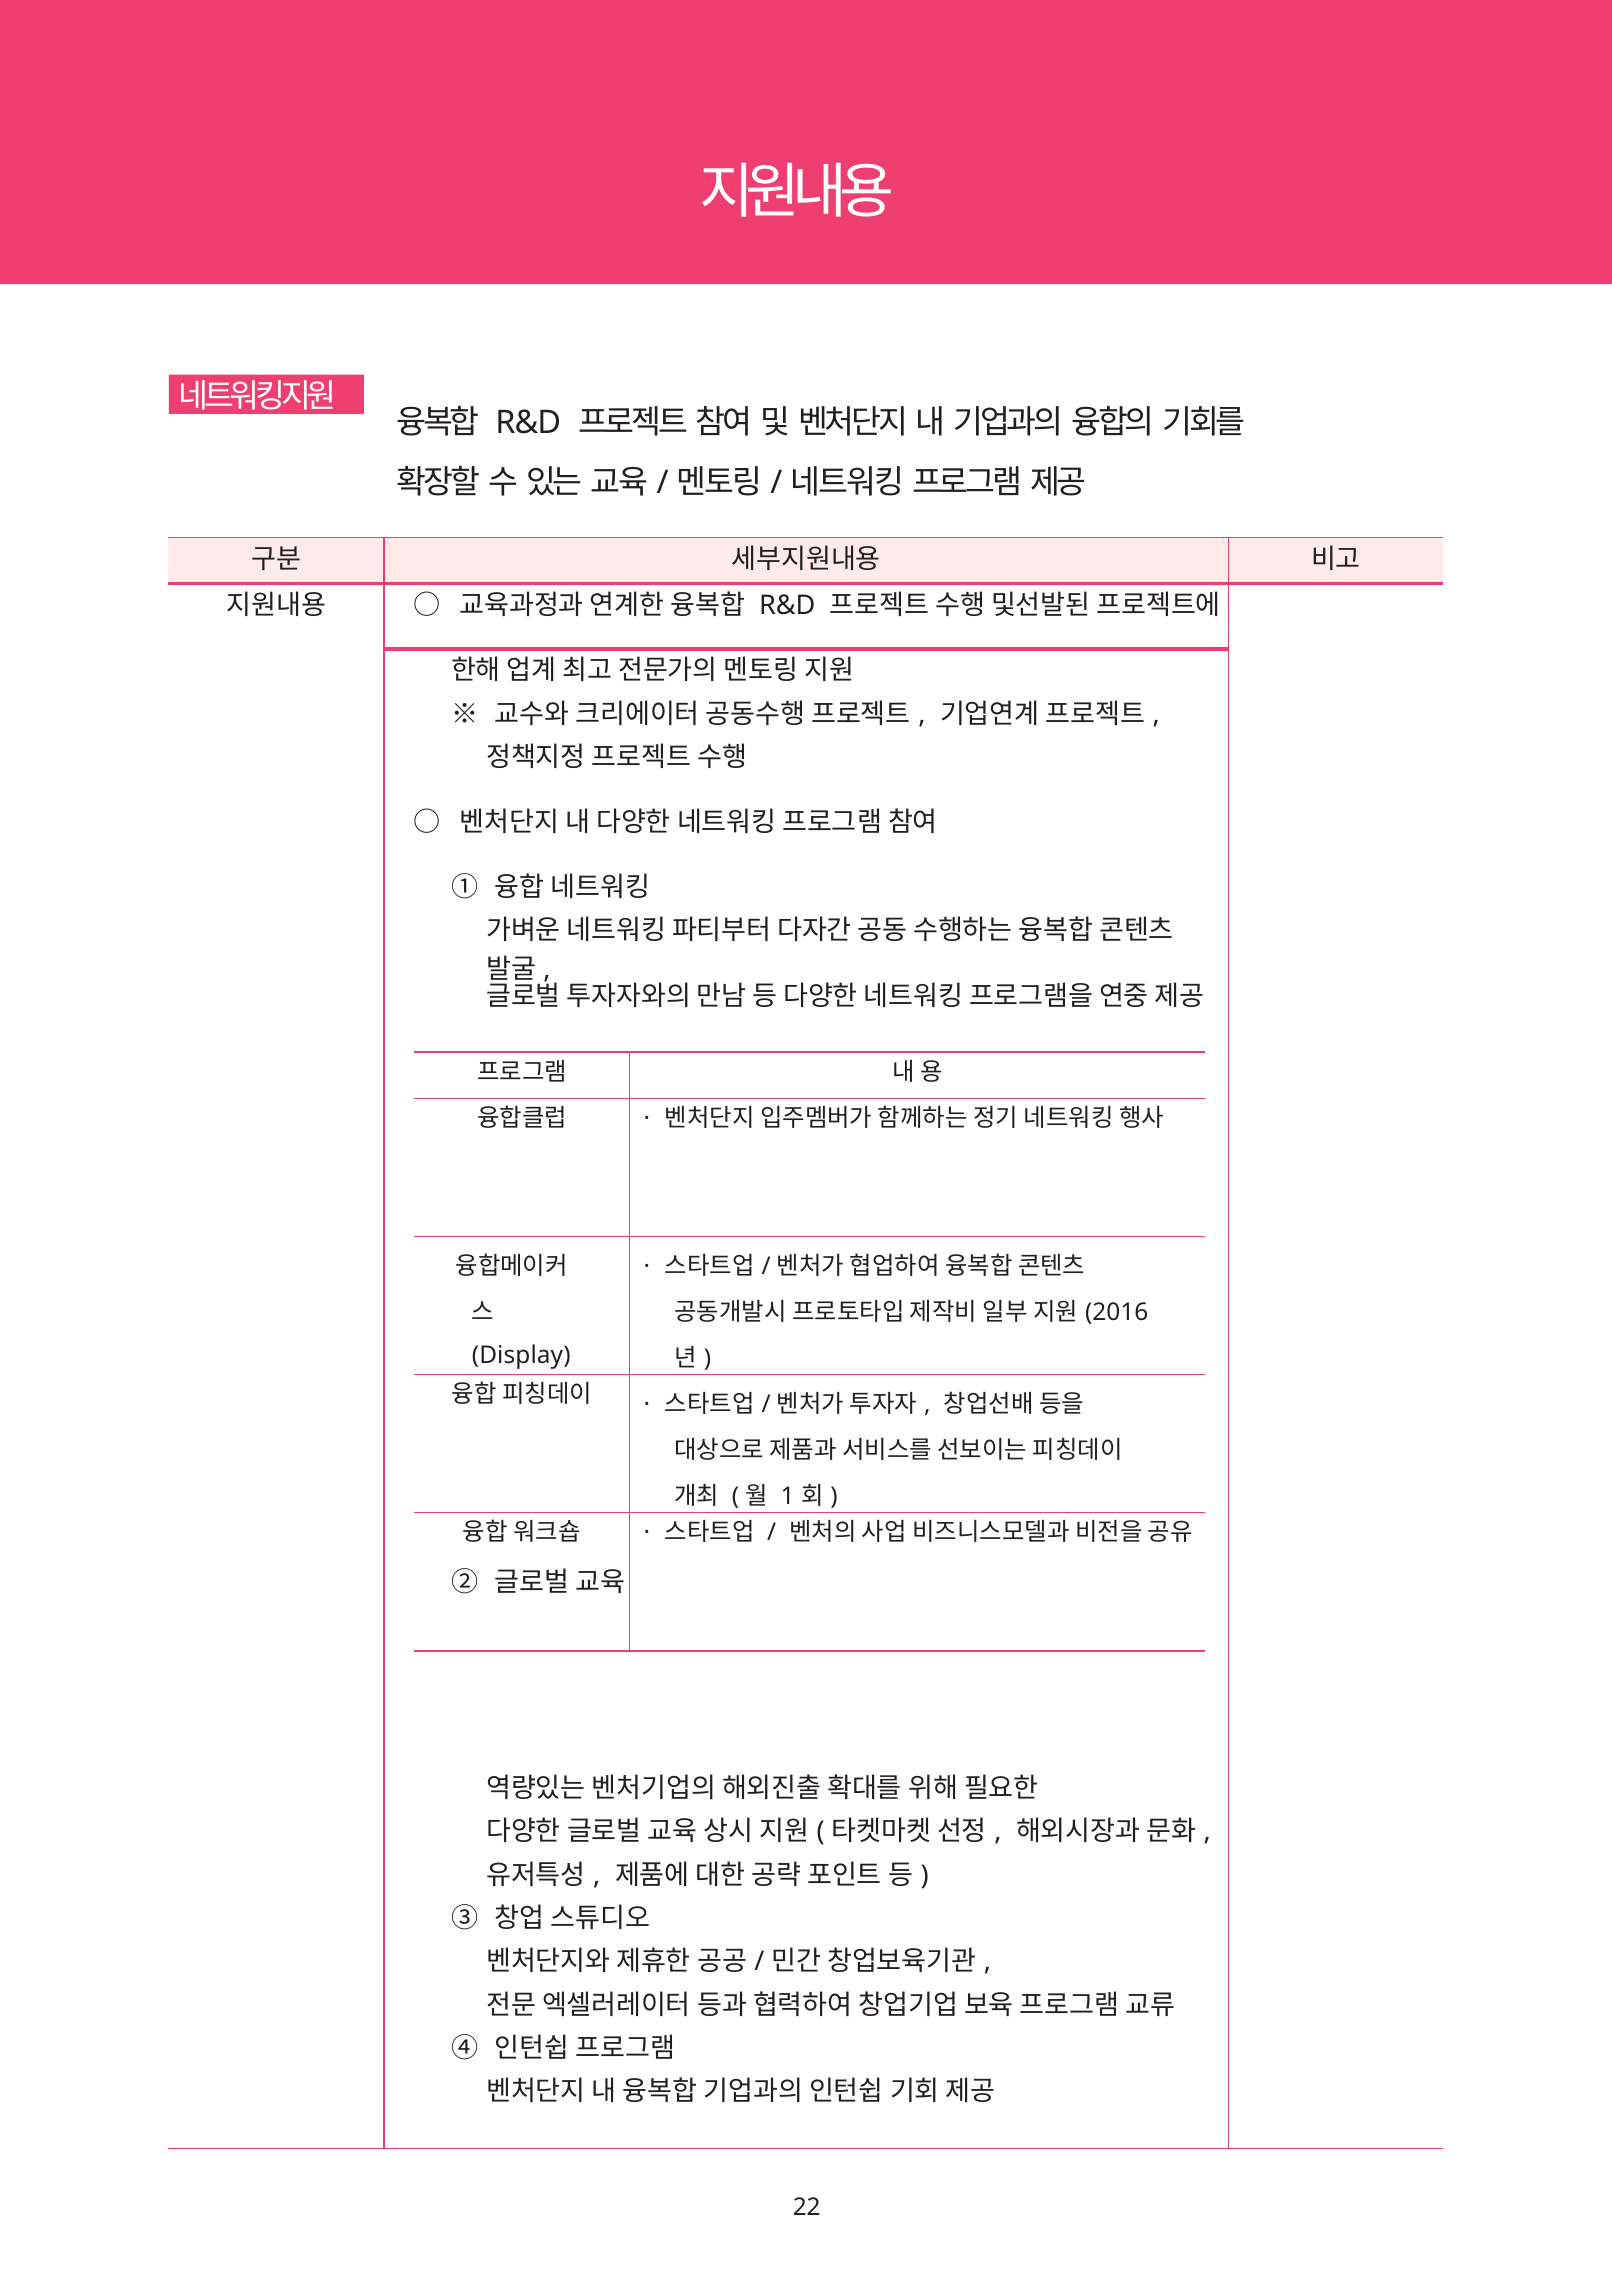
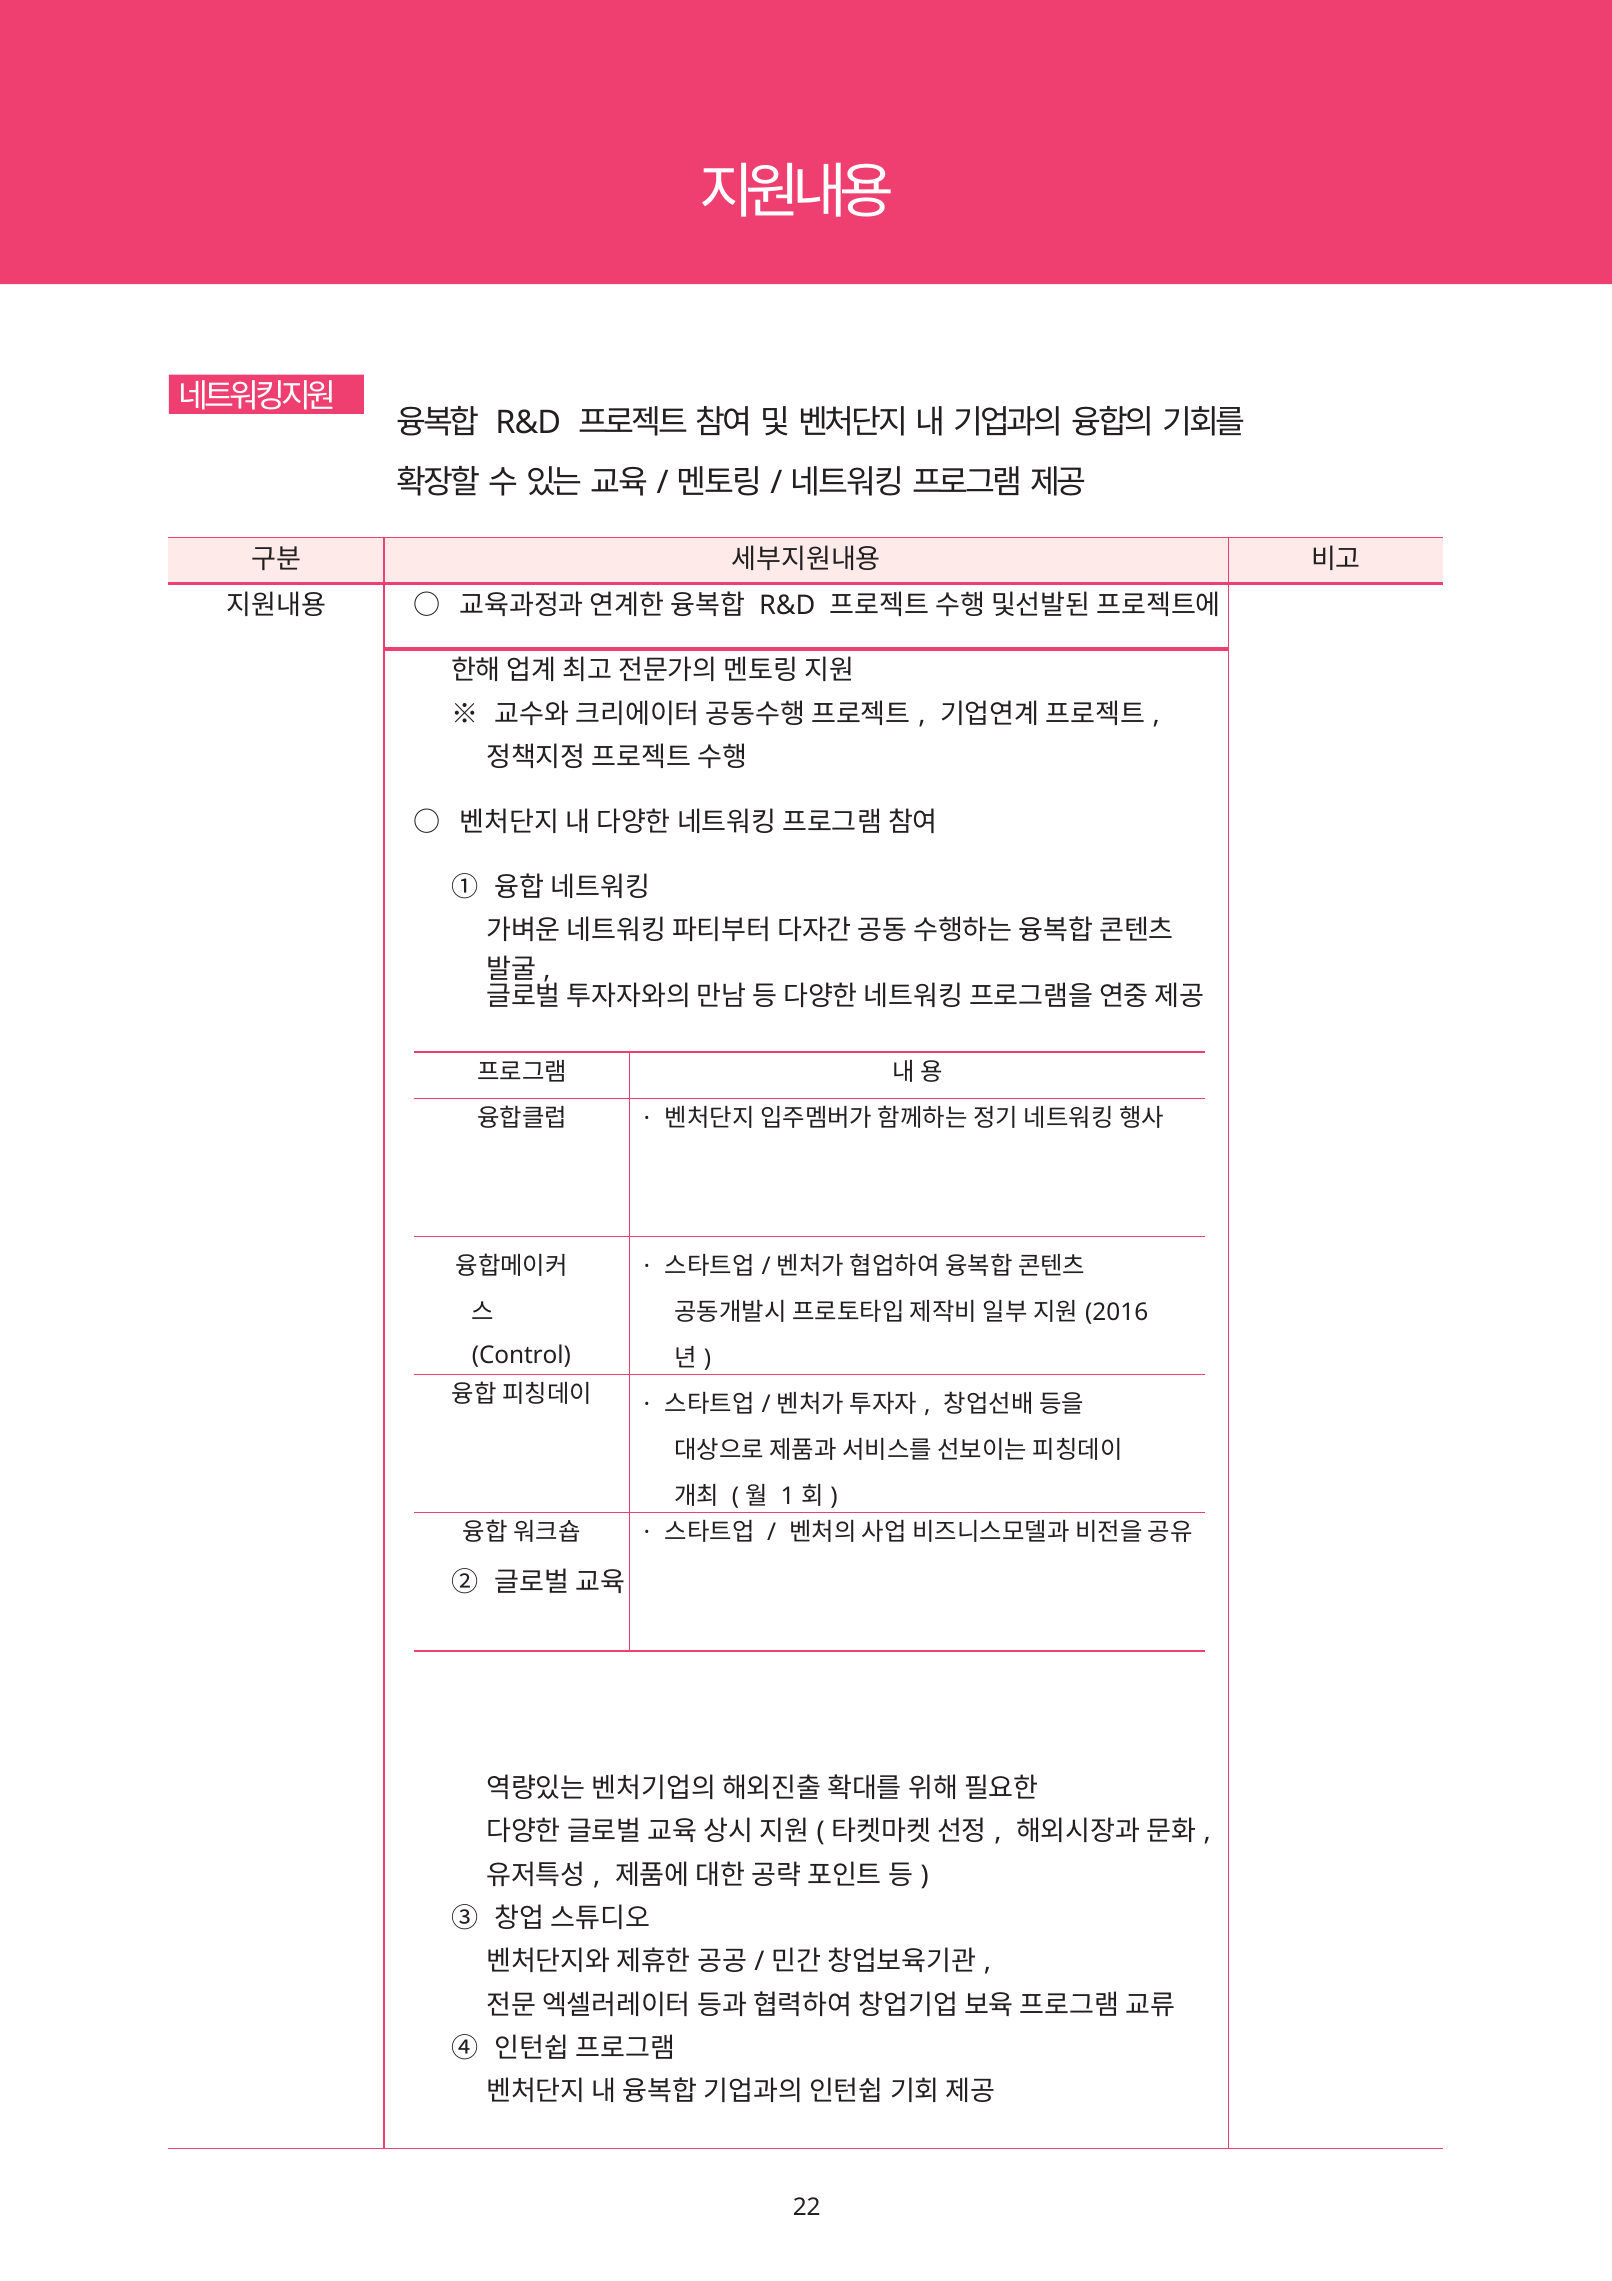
Display: Display -> Control (521, 1355)
